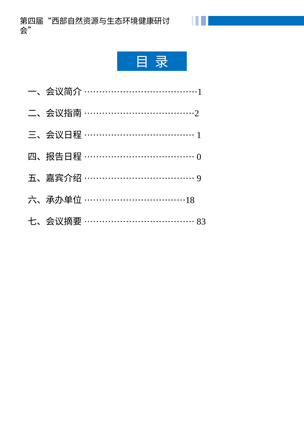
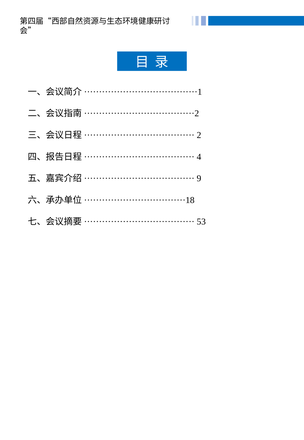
1: 1 -> 2 (199, 135)
0: 0 -> 4 (199, 156)
83: 83 -> 53 (201, 221)
